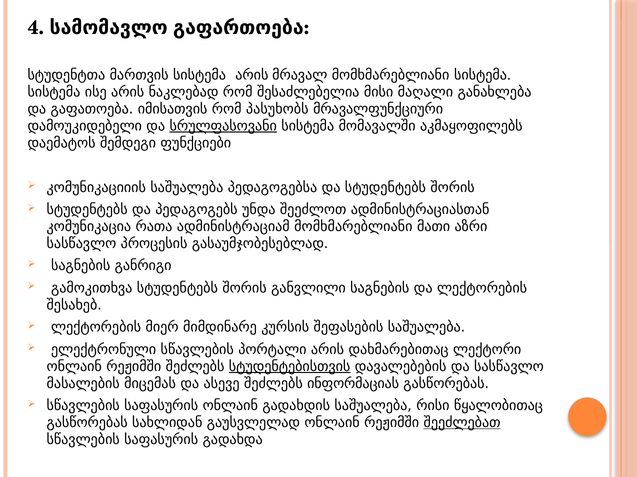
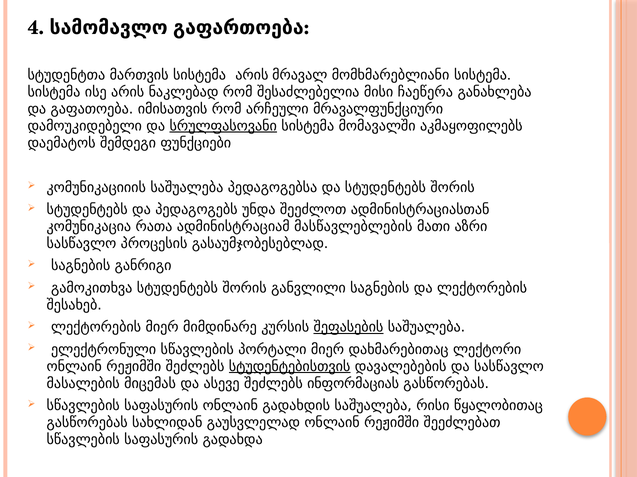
მაღალი: მაღალი -> ჩაეწერა (425, 92)
პასუხობს: პასუხობს -> არჩეული (277, 109)
ადმინისტრაციამ მომხმარებლიანი: მომხმარებლიანი -> მასწავლებლების (353, 227)
შეფასების underline: none -> present (348, 328)
პორტალი არის: არის -> მიერ (327, 350)
შეეძლებათ underline: present -> none (462, 423)
